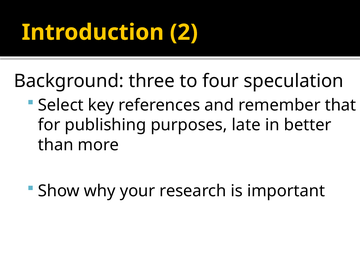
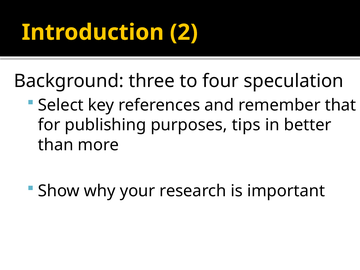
late: late -> tips (246, 125)
